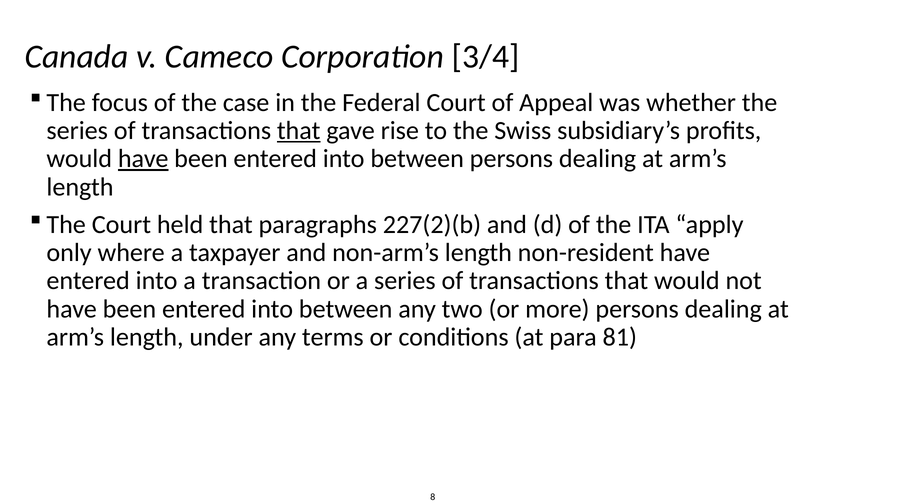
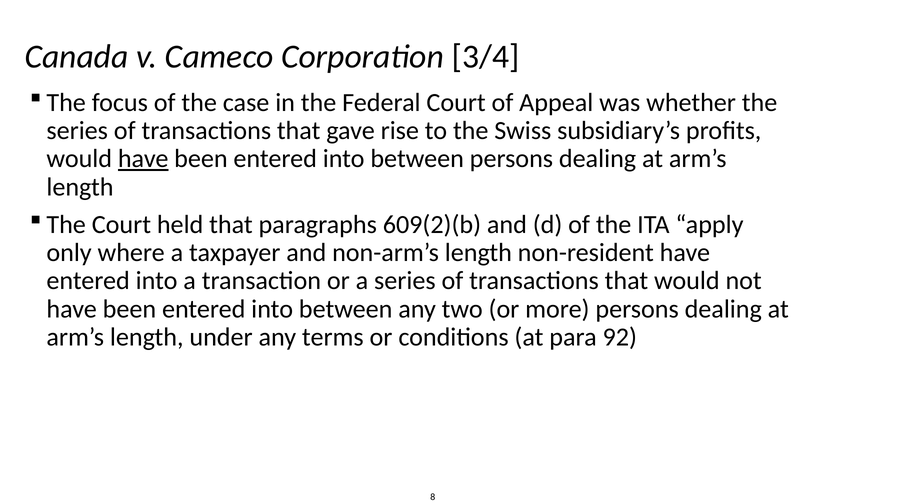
that underline: present -> none (299, 131)
227(2)(b: 227(2)(b -> 609(2)(b (432, 225)
81: 81 -> 92 (620, 338)
